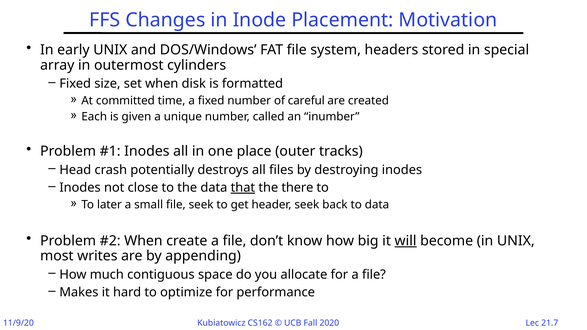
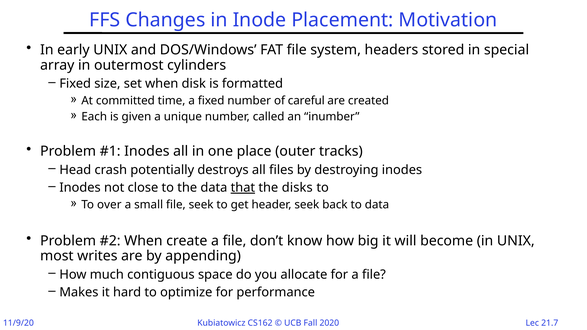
there: there -> disks (297, 188)
later: later -> over (109, 205)
will underline: present -> none (406, 241)
